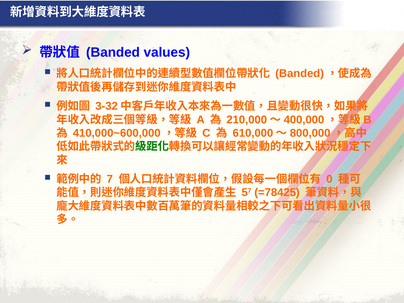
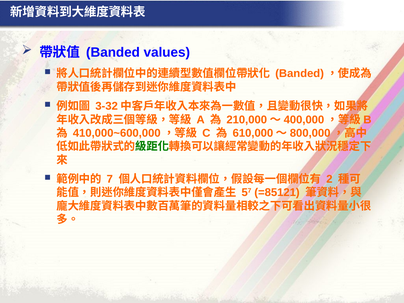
0: 0 -> 2 (329, 179)
=78425: =78425 -> =85121 (277, 193)
